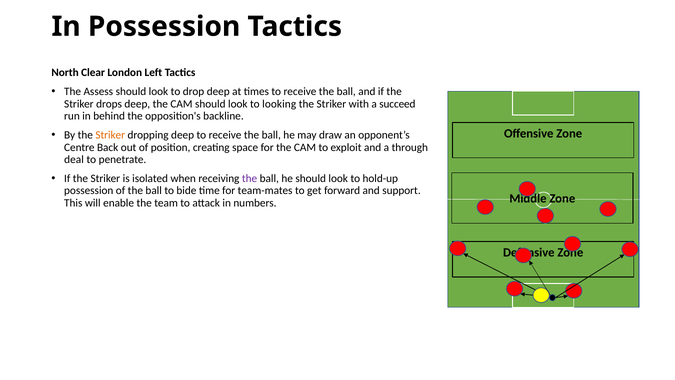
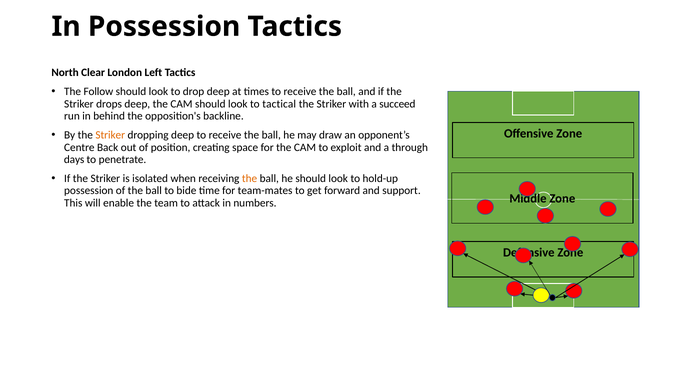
Assess: Assess -> Follow (98, 92)
looking: looking -> tactical (279, 104)
deal: deal -> days (74, 159)
the colour: purple -> orange (250, 178)
